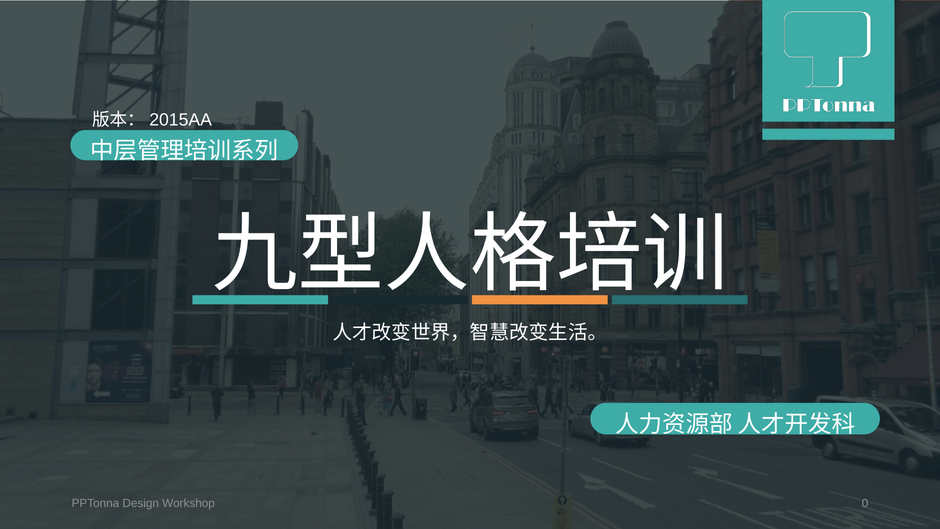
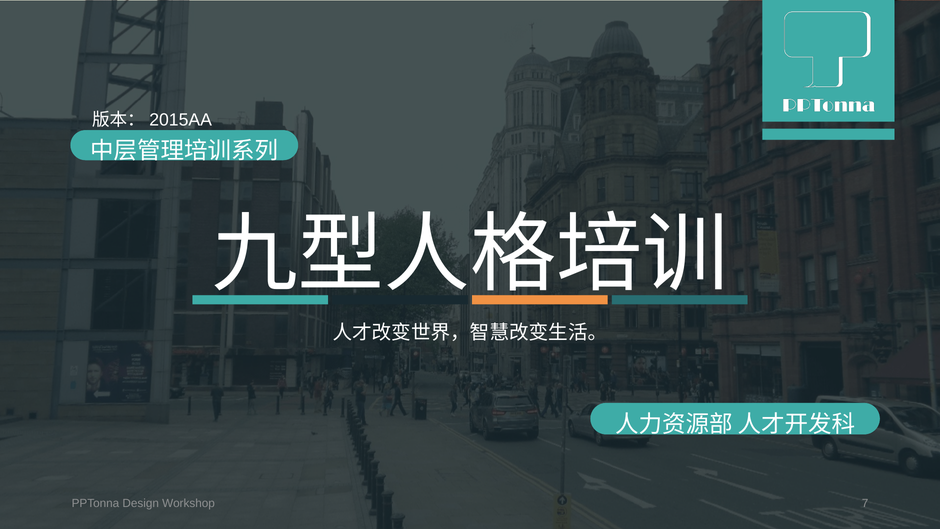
0: 0 -> 7 (865, 503)
